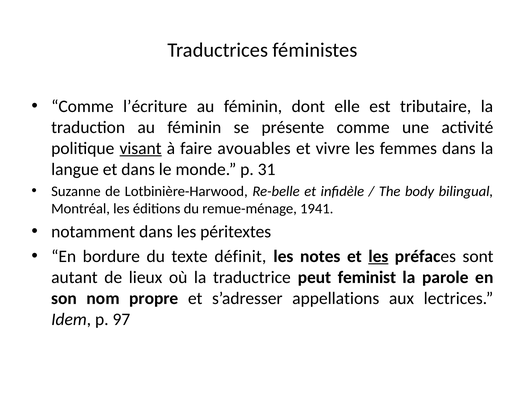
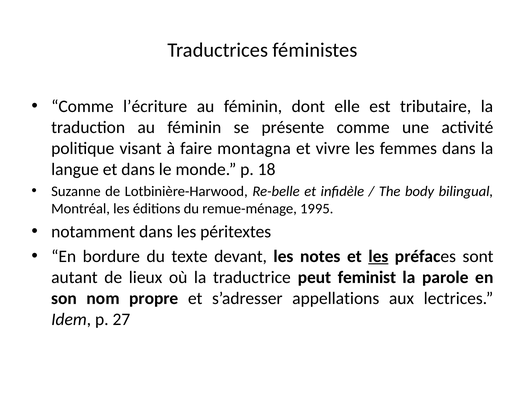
visant underline: present -> none (141, 148)
avouables: avouables -> montagna (254, 148)
31: 31 -> 18 (267, 169)
1941: 1941 -> 1995 (317, 209)
définit: définit -> devant (241, 256)
97: 97 -> 27 (121, 319)
